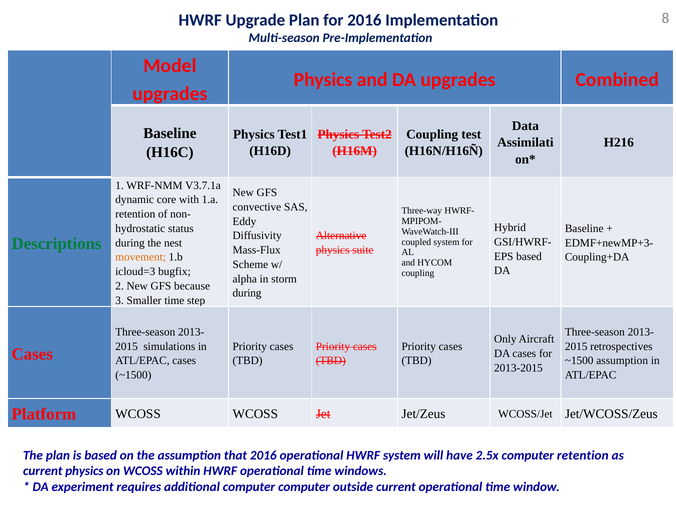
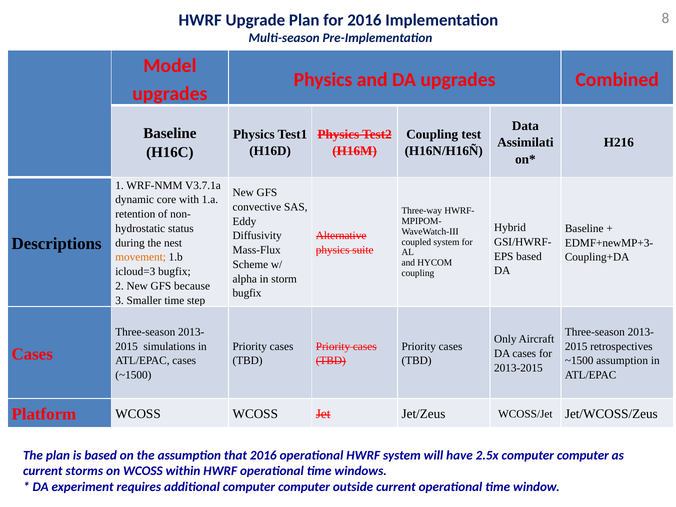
Descriptions colour: green -> black (57, 243)
during: during -> bugfix (247, 293)
2.5x computer retention: retention -> computer (583, 455)
current physics: physics -> storms (84, 471)
